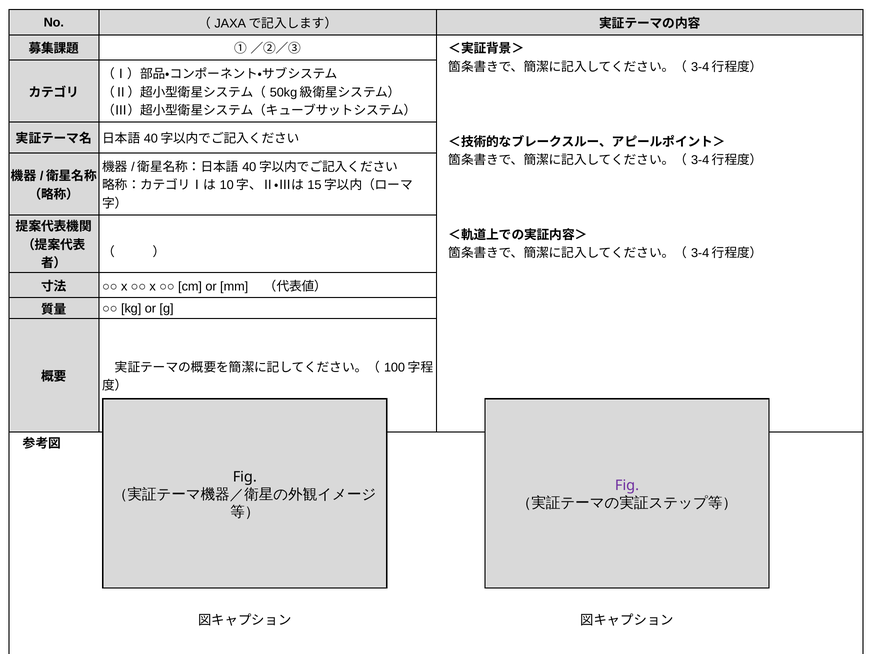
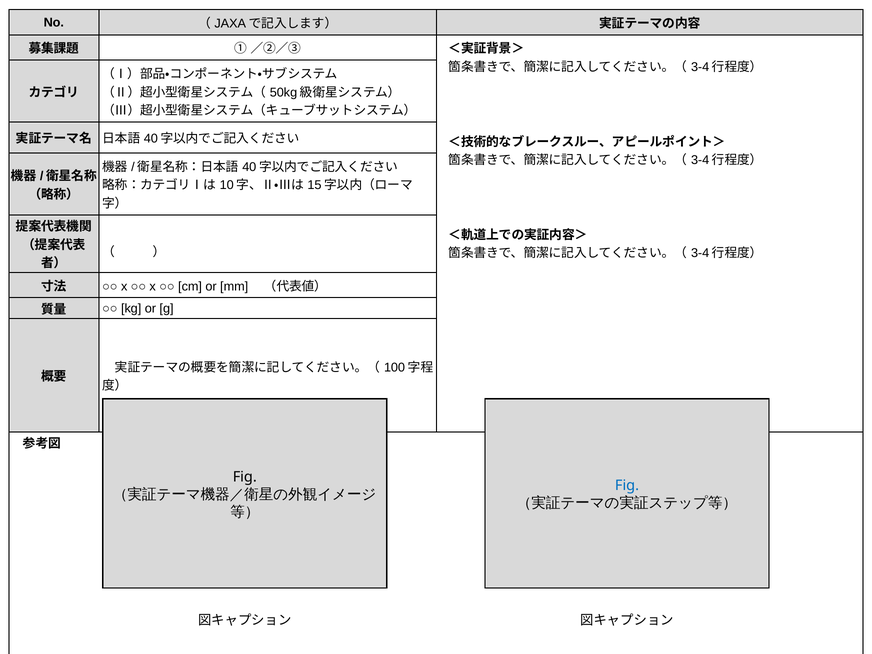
Fig colour: purple -> blue (627, 486)
